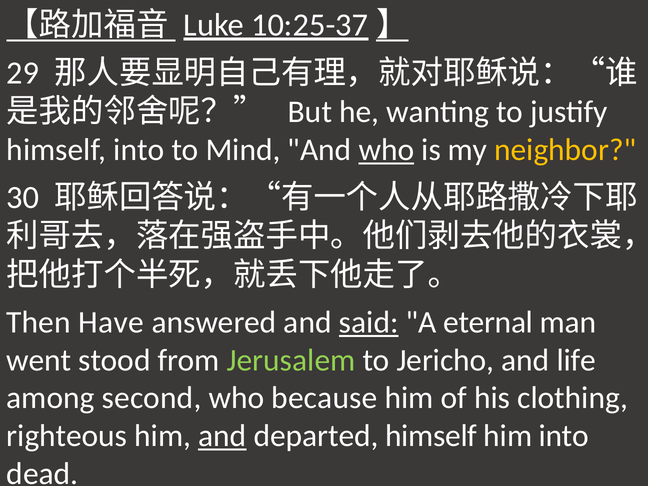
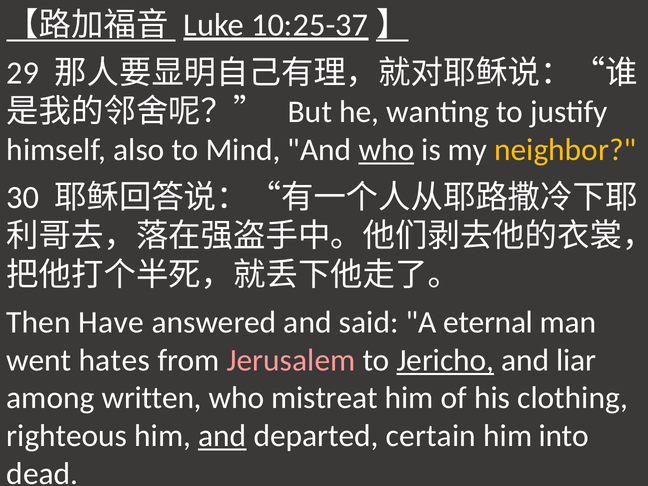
himself into: into -> also (139, 150)
said underline: present -> none (369, 322)
stood: stood -> hates (114, 360)
Jerusalem colour: light green -> pink (291, 360)
Jericho underline: none -> present (445, 360)
life: life -> liar (576, 360)
second: second -> written (152, 398)
because: because -> mistreat (325, 398)
departed himself: himself -> certain (431, 436)
